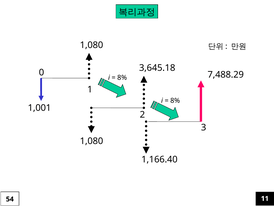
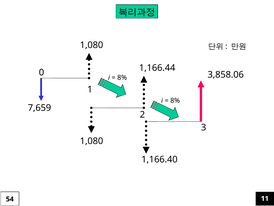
3,645.18: 3,645.18 -> 1,166.44 (157, 68)
7,488.29: 7,488.29 -> 3,858.06 (226, 75)
1,001: 1,001 -> 7,659 (39, 108)
